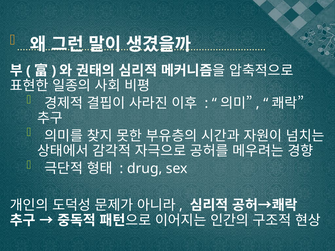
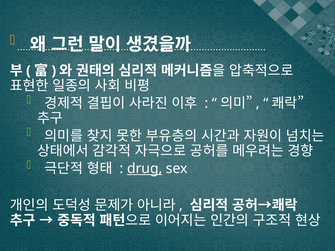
drug underline: none -> present (145, 169)
